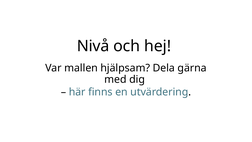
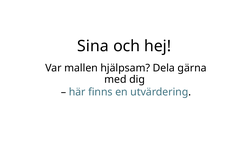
Nivå: Nivå -> Sina (93, 46)
